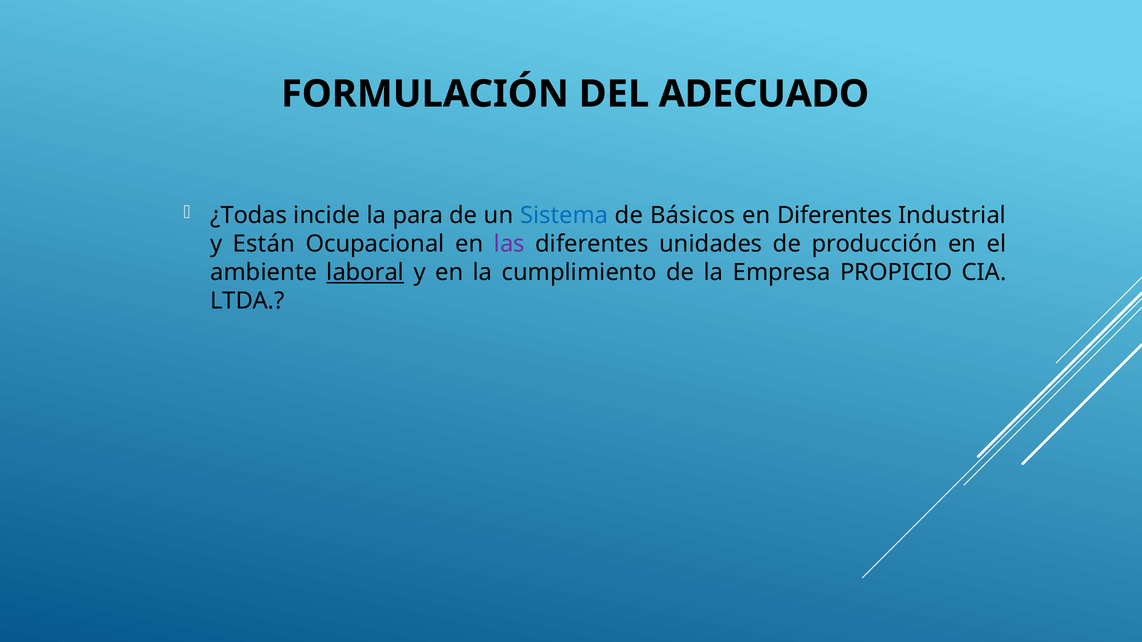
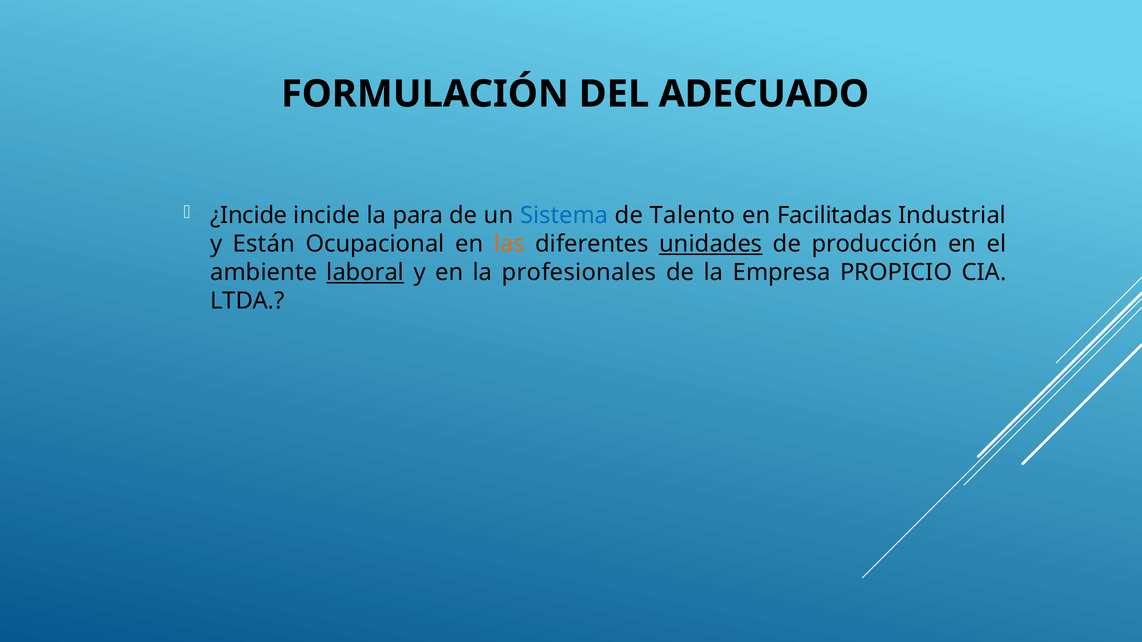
¿Todas: ¿Todas -> ¿Incide (249, 215)
Básicos: Básicos -> Talento (693, 215)
en Diferentes: Diferentes -> Facilitadas (835, 215)
las colour: purple -> orange (509, 244)
unidades underline: none -> present (711, 244)
cumplimiento: cumplimiento -> profesionales (579, 273)
